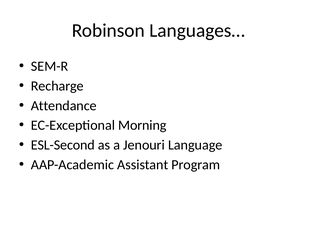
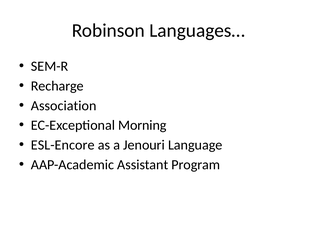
Attendance: Attendance -> Association (64, 106)
ESL-Second: ESL-Second -> ESL-Encore (63, 145)
